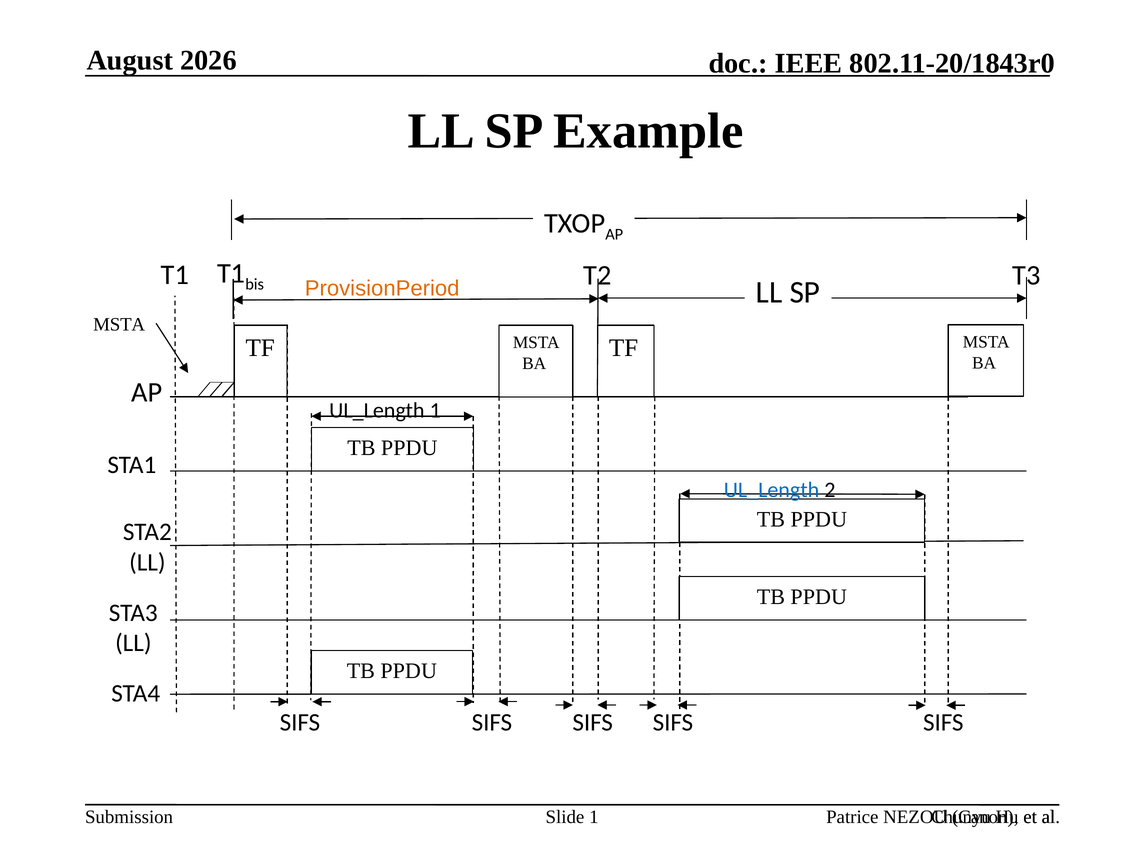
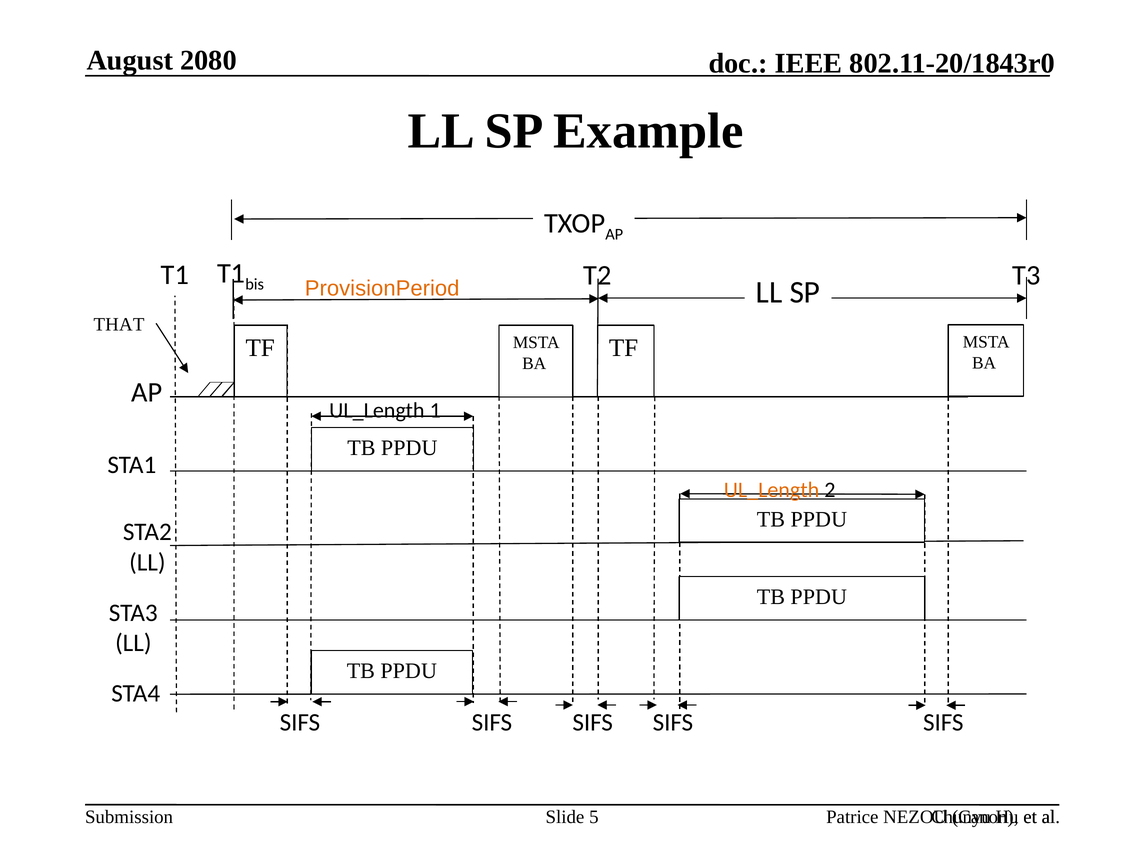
2026: 2026 -> 2080 (208, 60)
MSTA: MSTA -> THAT (119, 324)
UL_Length colour: blue -> orange (772, 490)
Slide 1: 1 -> 5 (594, 816)
